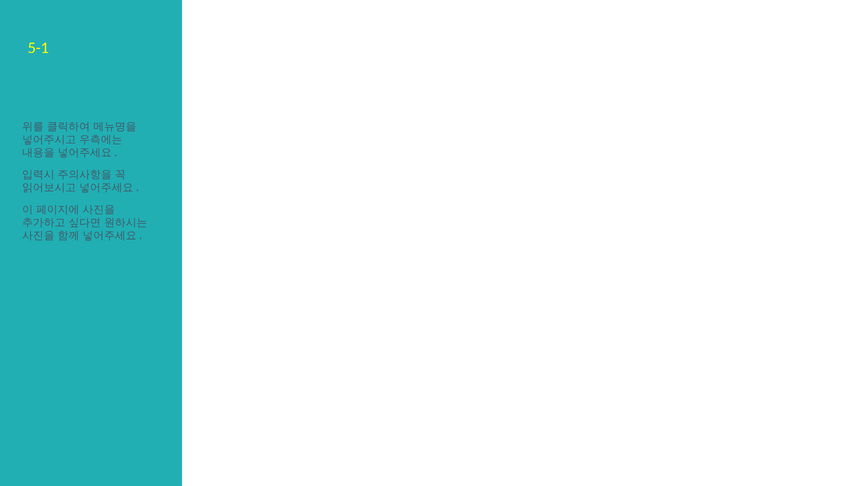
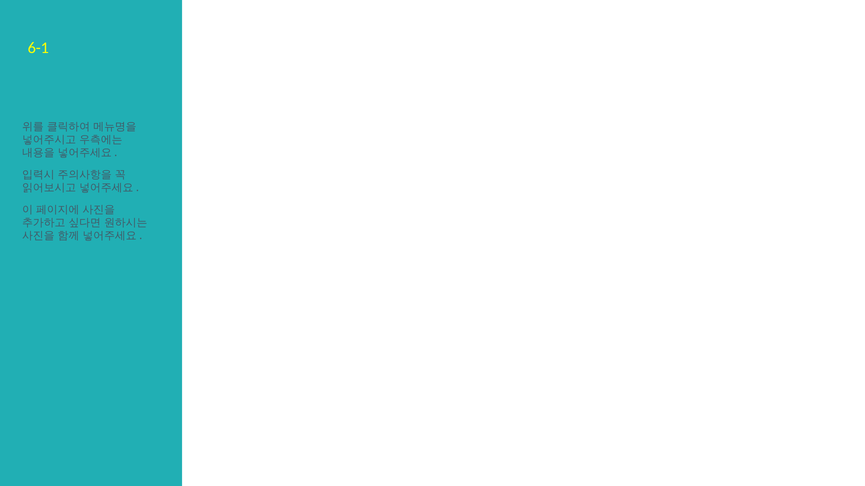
5-1: 5-1 -> 6-1 (38, 48)
